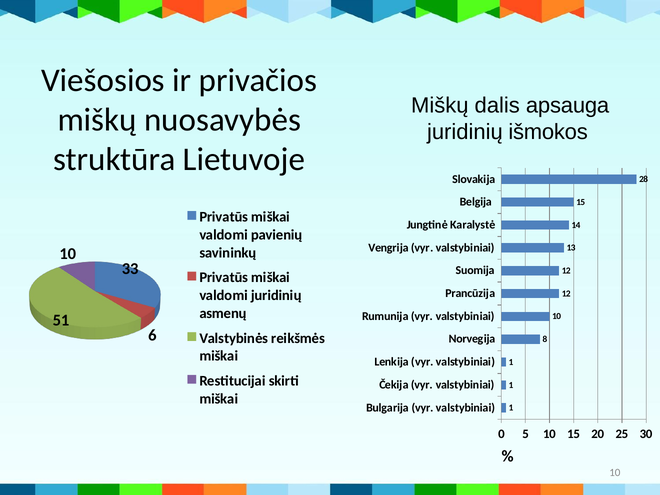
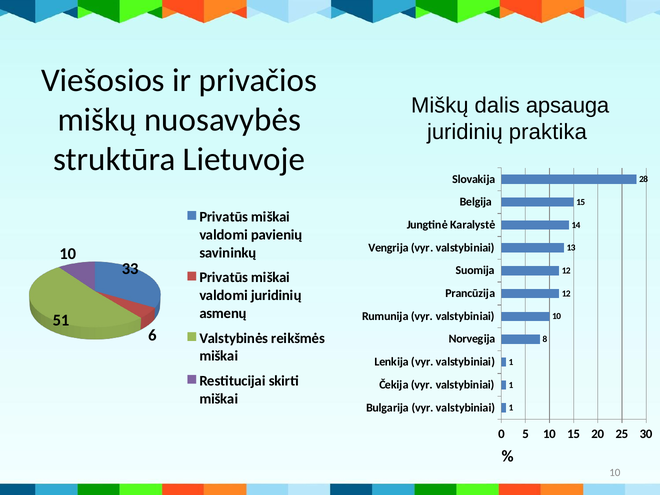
išmokos: išmokos -> praktika (548, 132)
